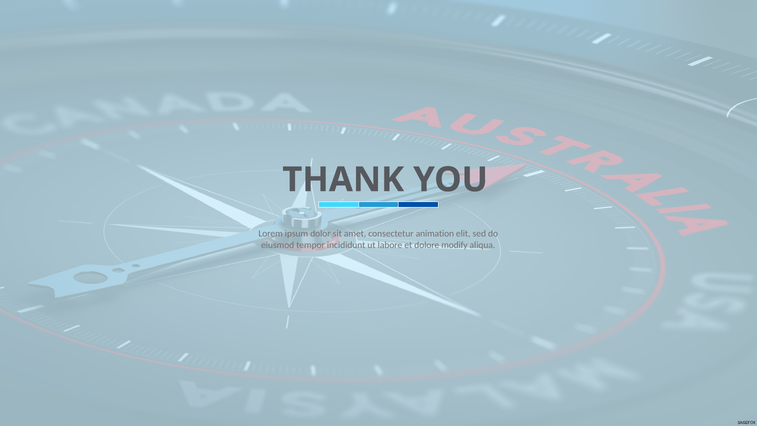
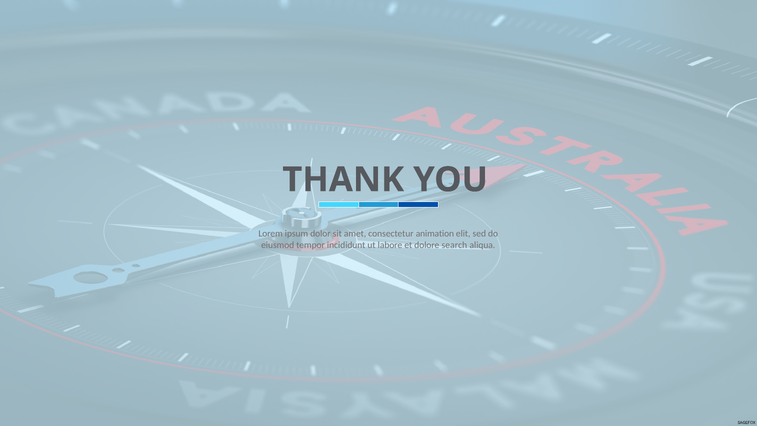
modify: modify -> search (454, 245)
